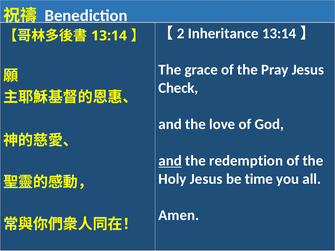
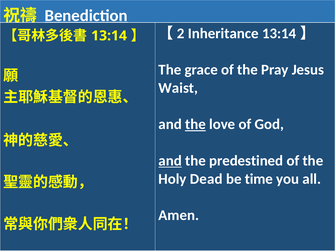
Check: Check -> Waist (178, 88)
the underline: none -> present (195, 124)
redemption: redemption -> predestined (246, 161)
Holy Jesus: Jesus -> Dead (206, 179)
